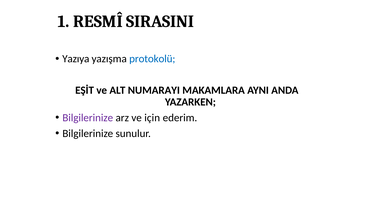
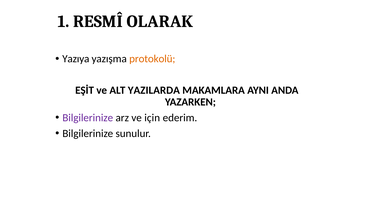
SIRASINI: SIRASINI -> OLARAK (160, 21)
protokolü colour: blue -> orange (152, 59)
NUMARAYI: NUMARAYI -> YAZILARDA (154, 90)
